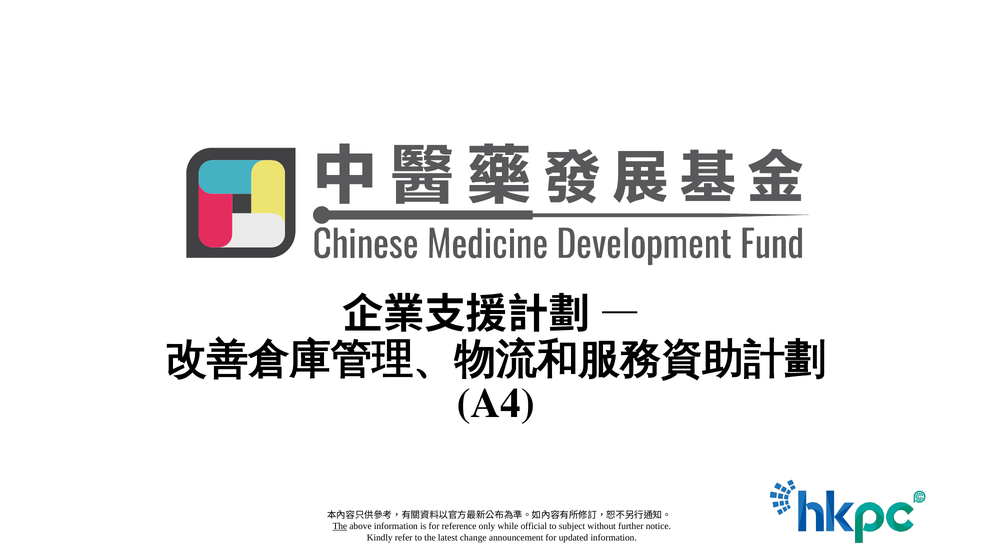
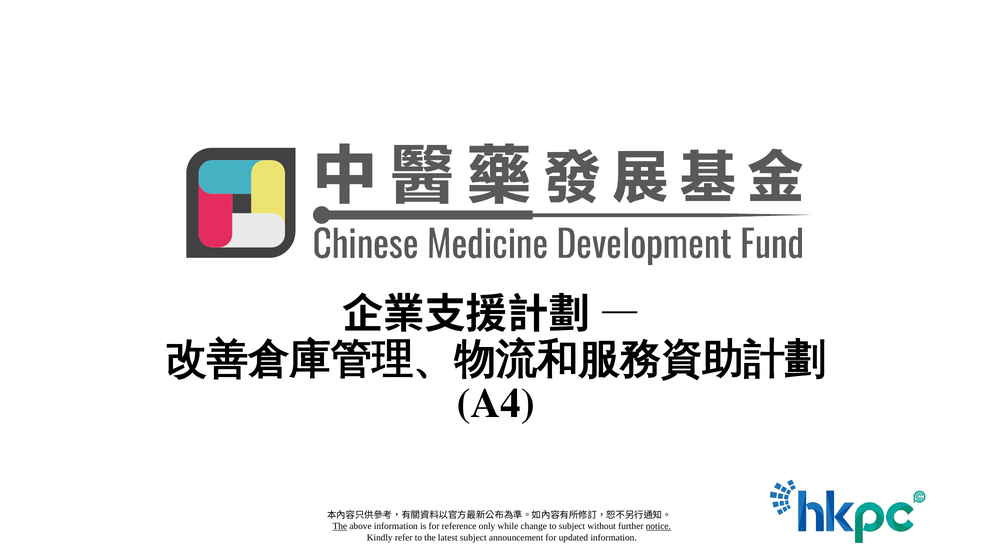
official: official -> change (534, 526)
notice underline: none -> present (658, 526)
latest change: change -> subject (473, 538)
